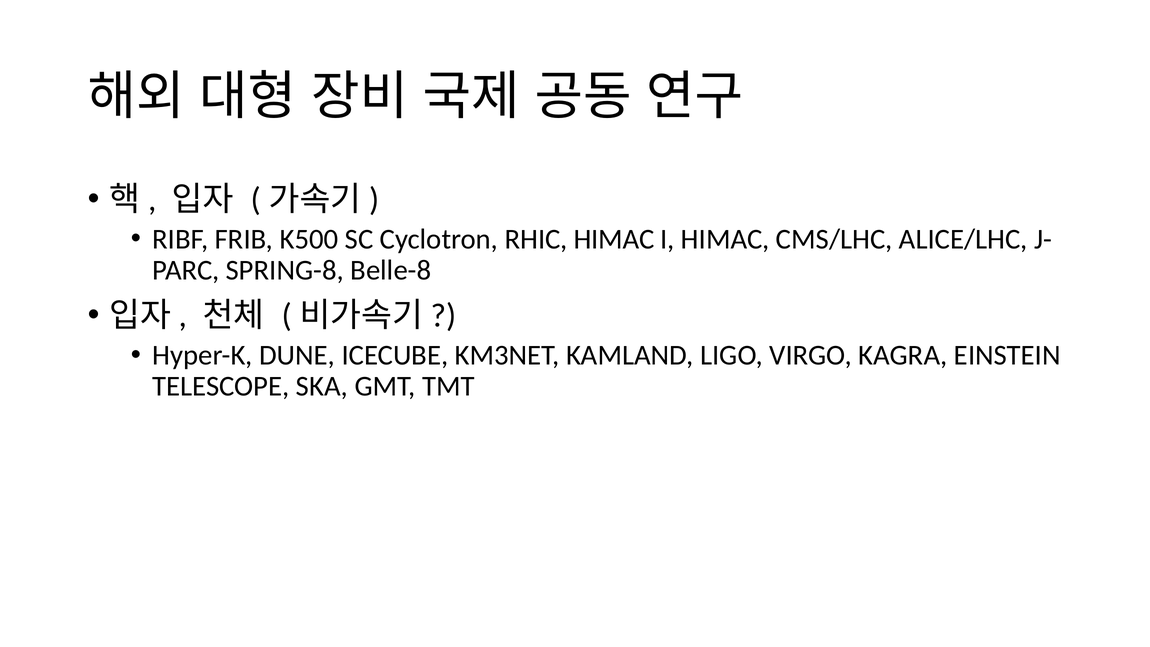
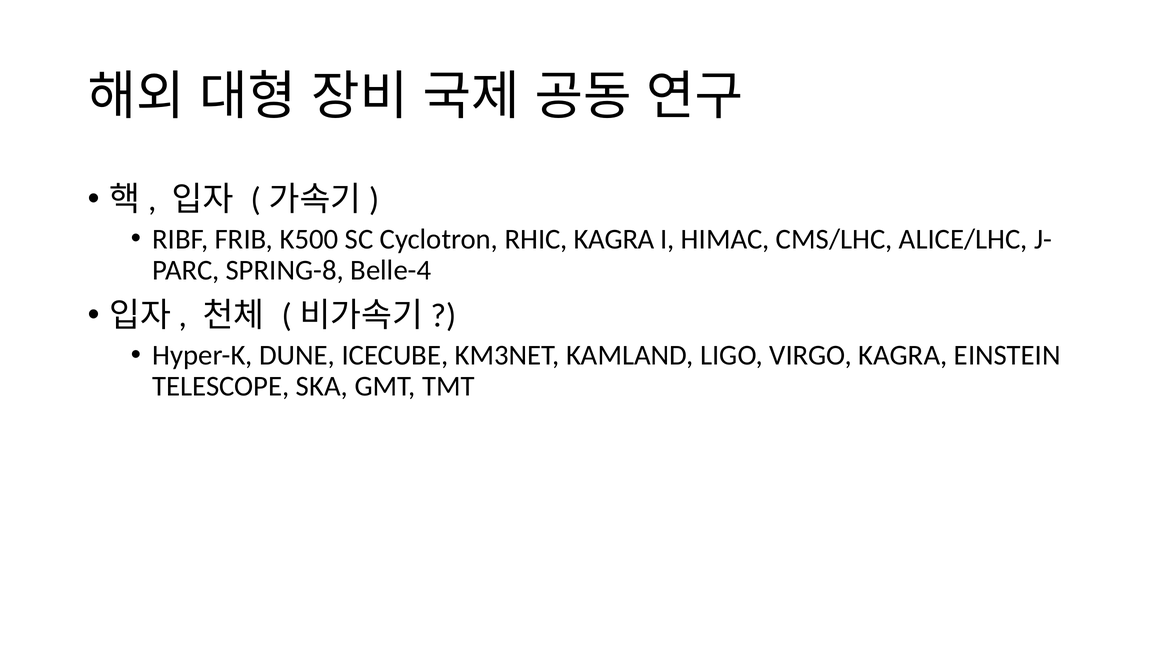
RHIC HIMAC: HIMAC -> KAGRA (614, 239)
Belle-8: Belle-8 -> Belle-4 (391, 270)
